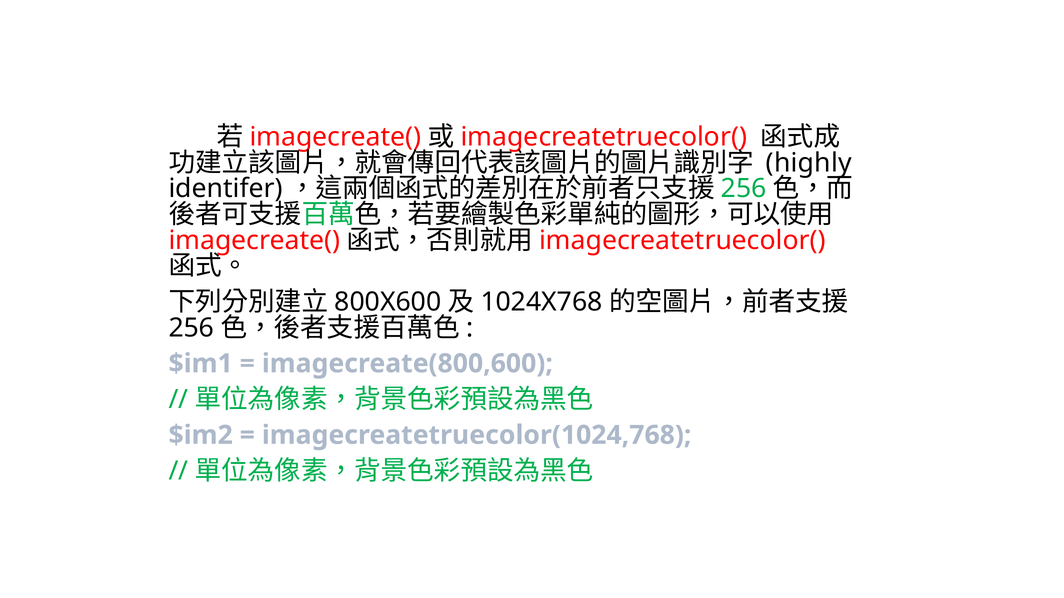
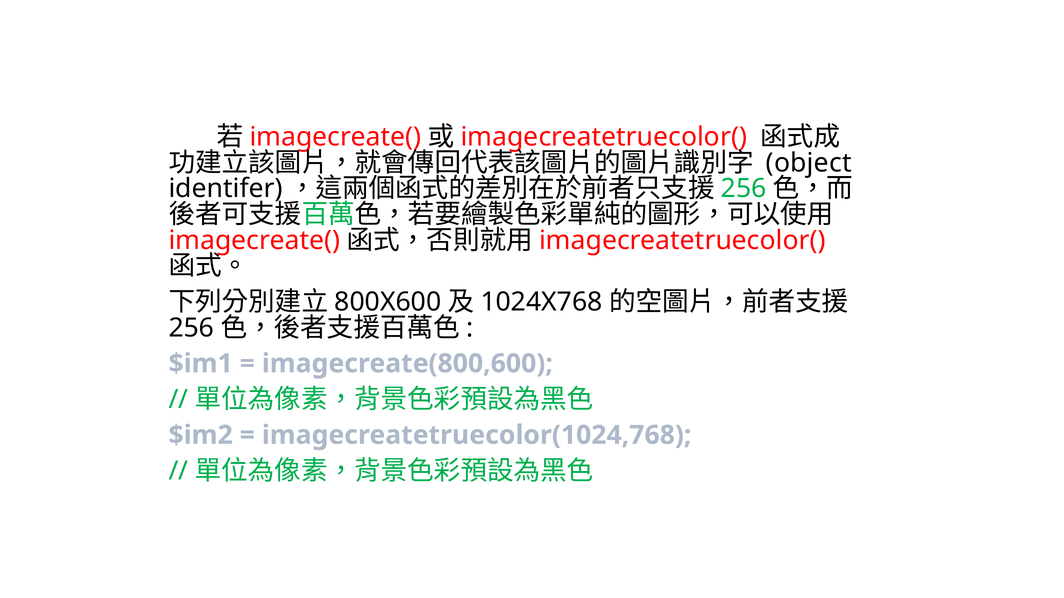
highly: highly -> object (809, 163)
